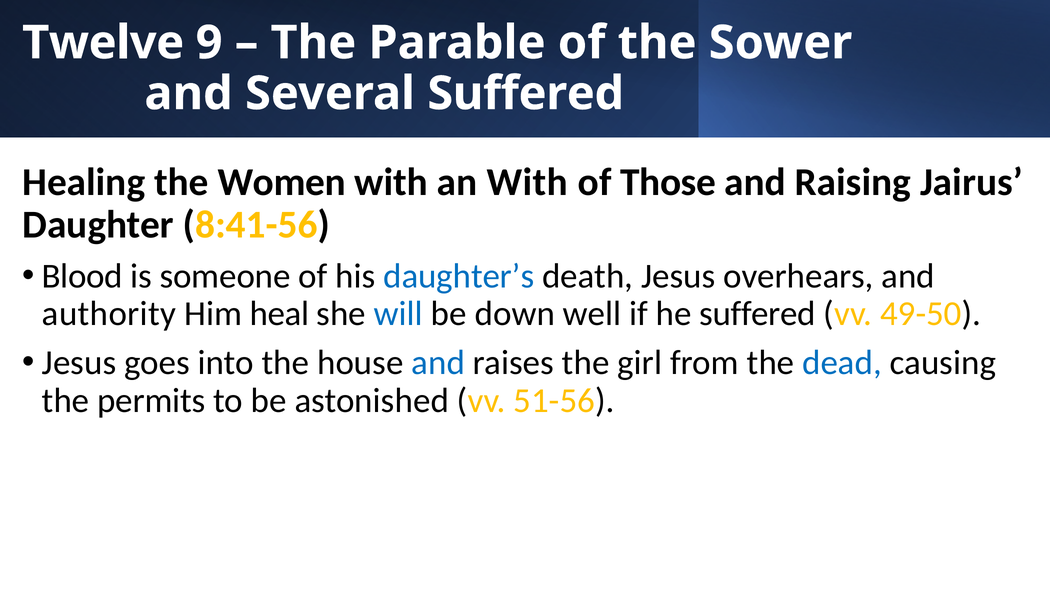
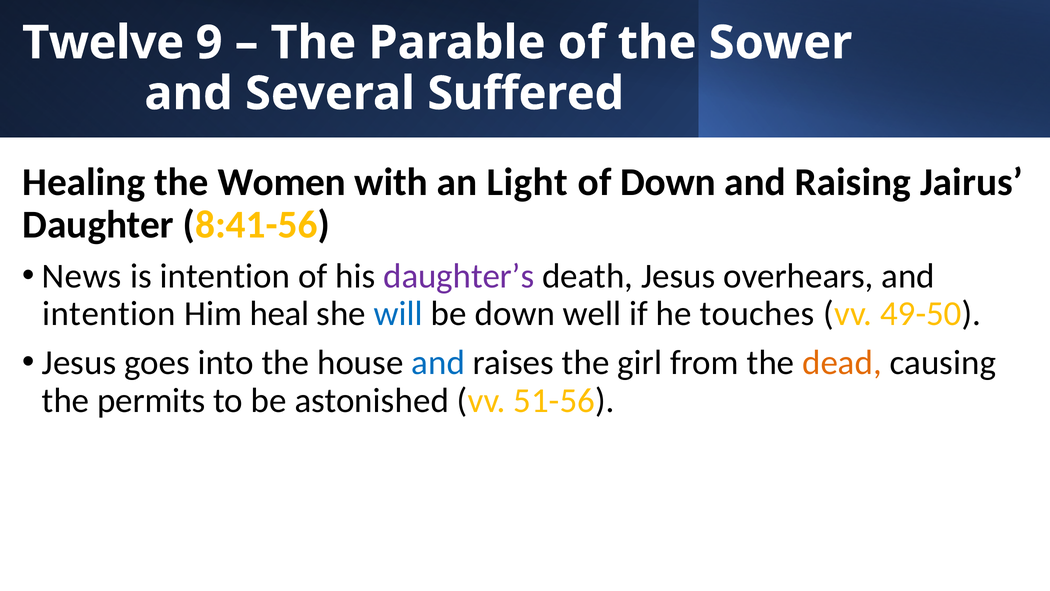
an With: With -> Light (527, 182)
of Those: Those -> Down (668, 182)
Blood: Blood -> News (82, 276)
is someone: someone -> intention (225, 276)
daughter’s colour: blue -> purple (459, 276)
authority: authority -> intention (109, 314)
he suffered: suffered -> touches (757, 314)
dead colour: blue -> orange (842, 362)
